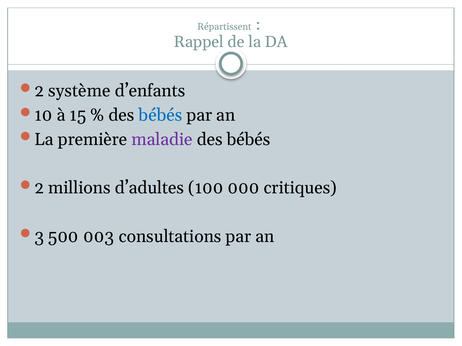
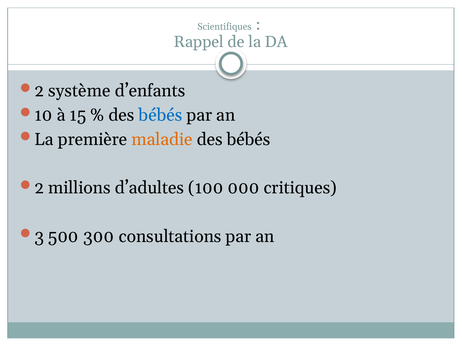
Répartissent: Répartissent -> Scientifiques (224, 27)
maladie colour: purple -> orange (162, 140)
003: 003 -> 300 (99, 237)
